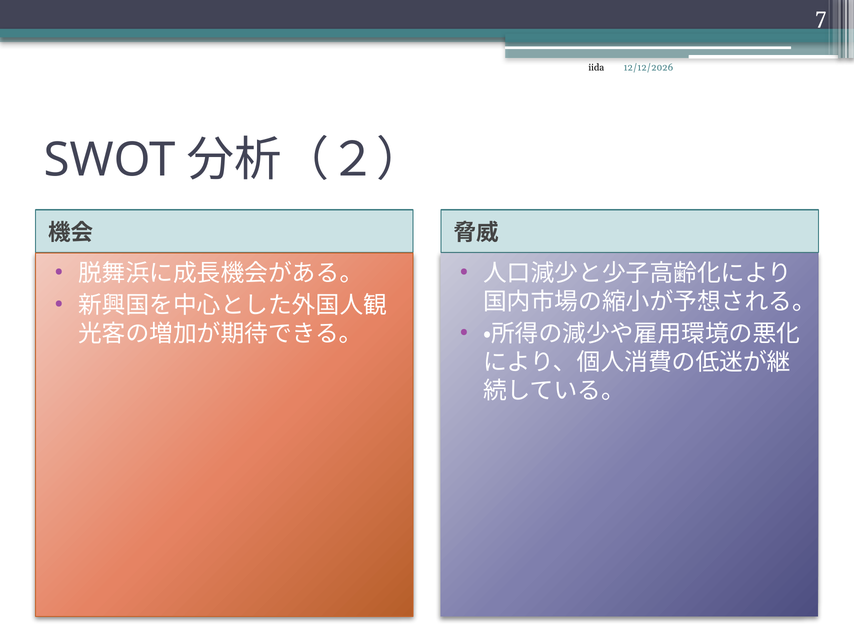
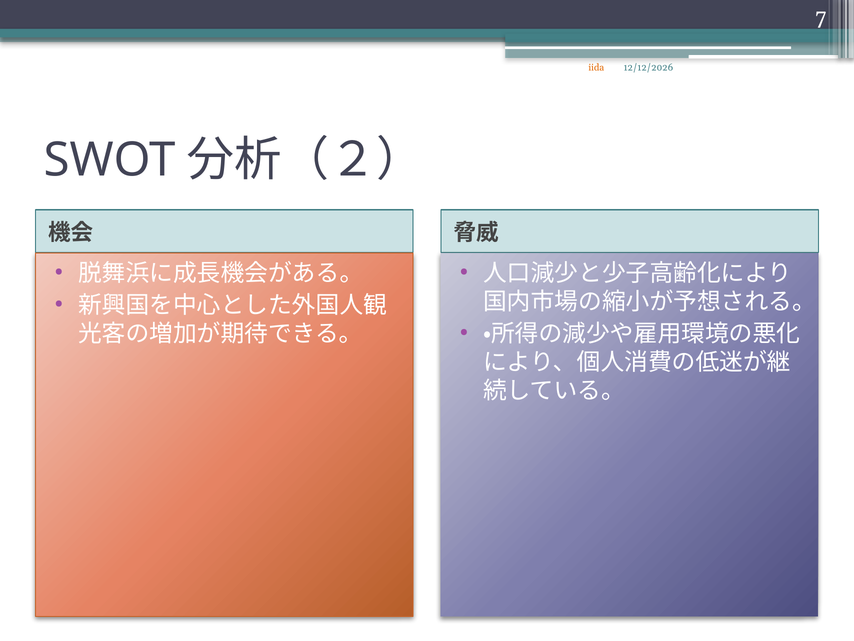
iida colour: black -> orange (596, 68)
